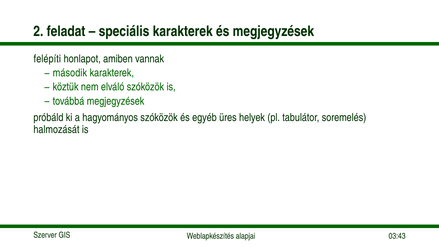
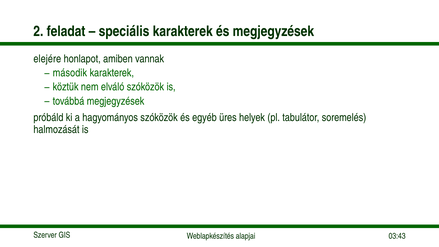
felépíti: felépíti -> elejére (47, 59)
